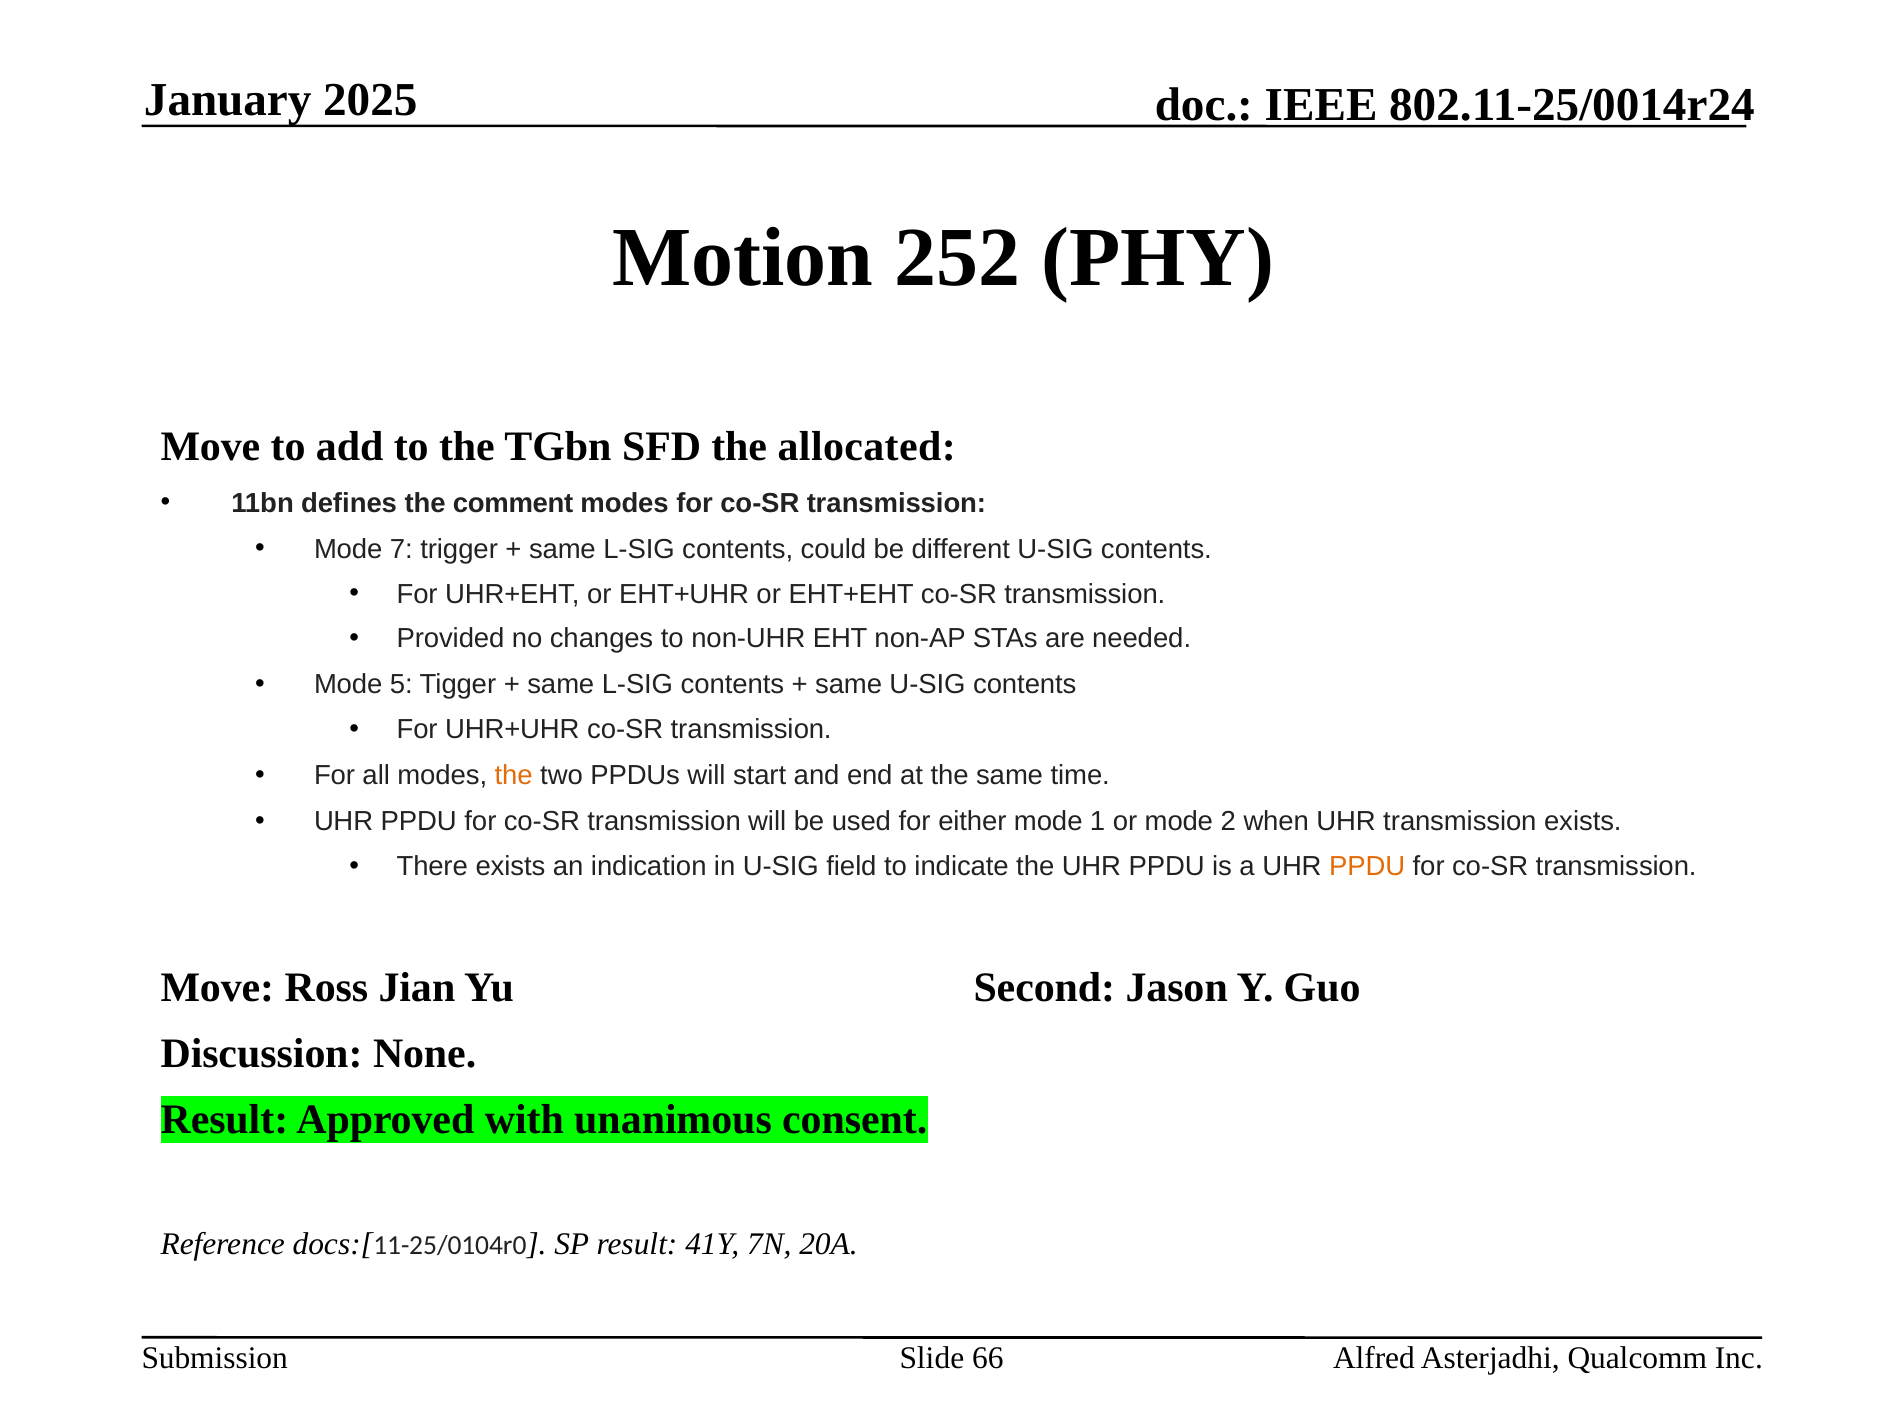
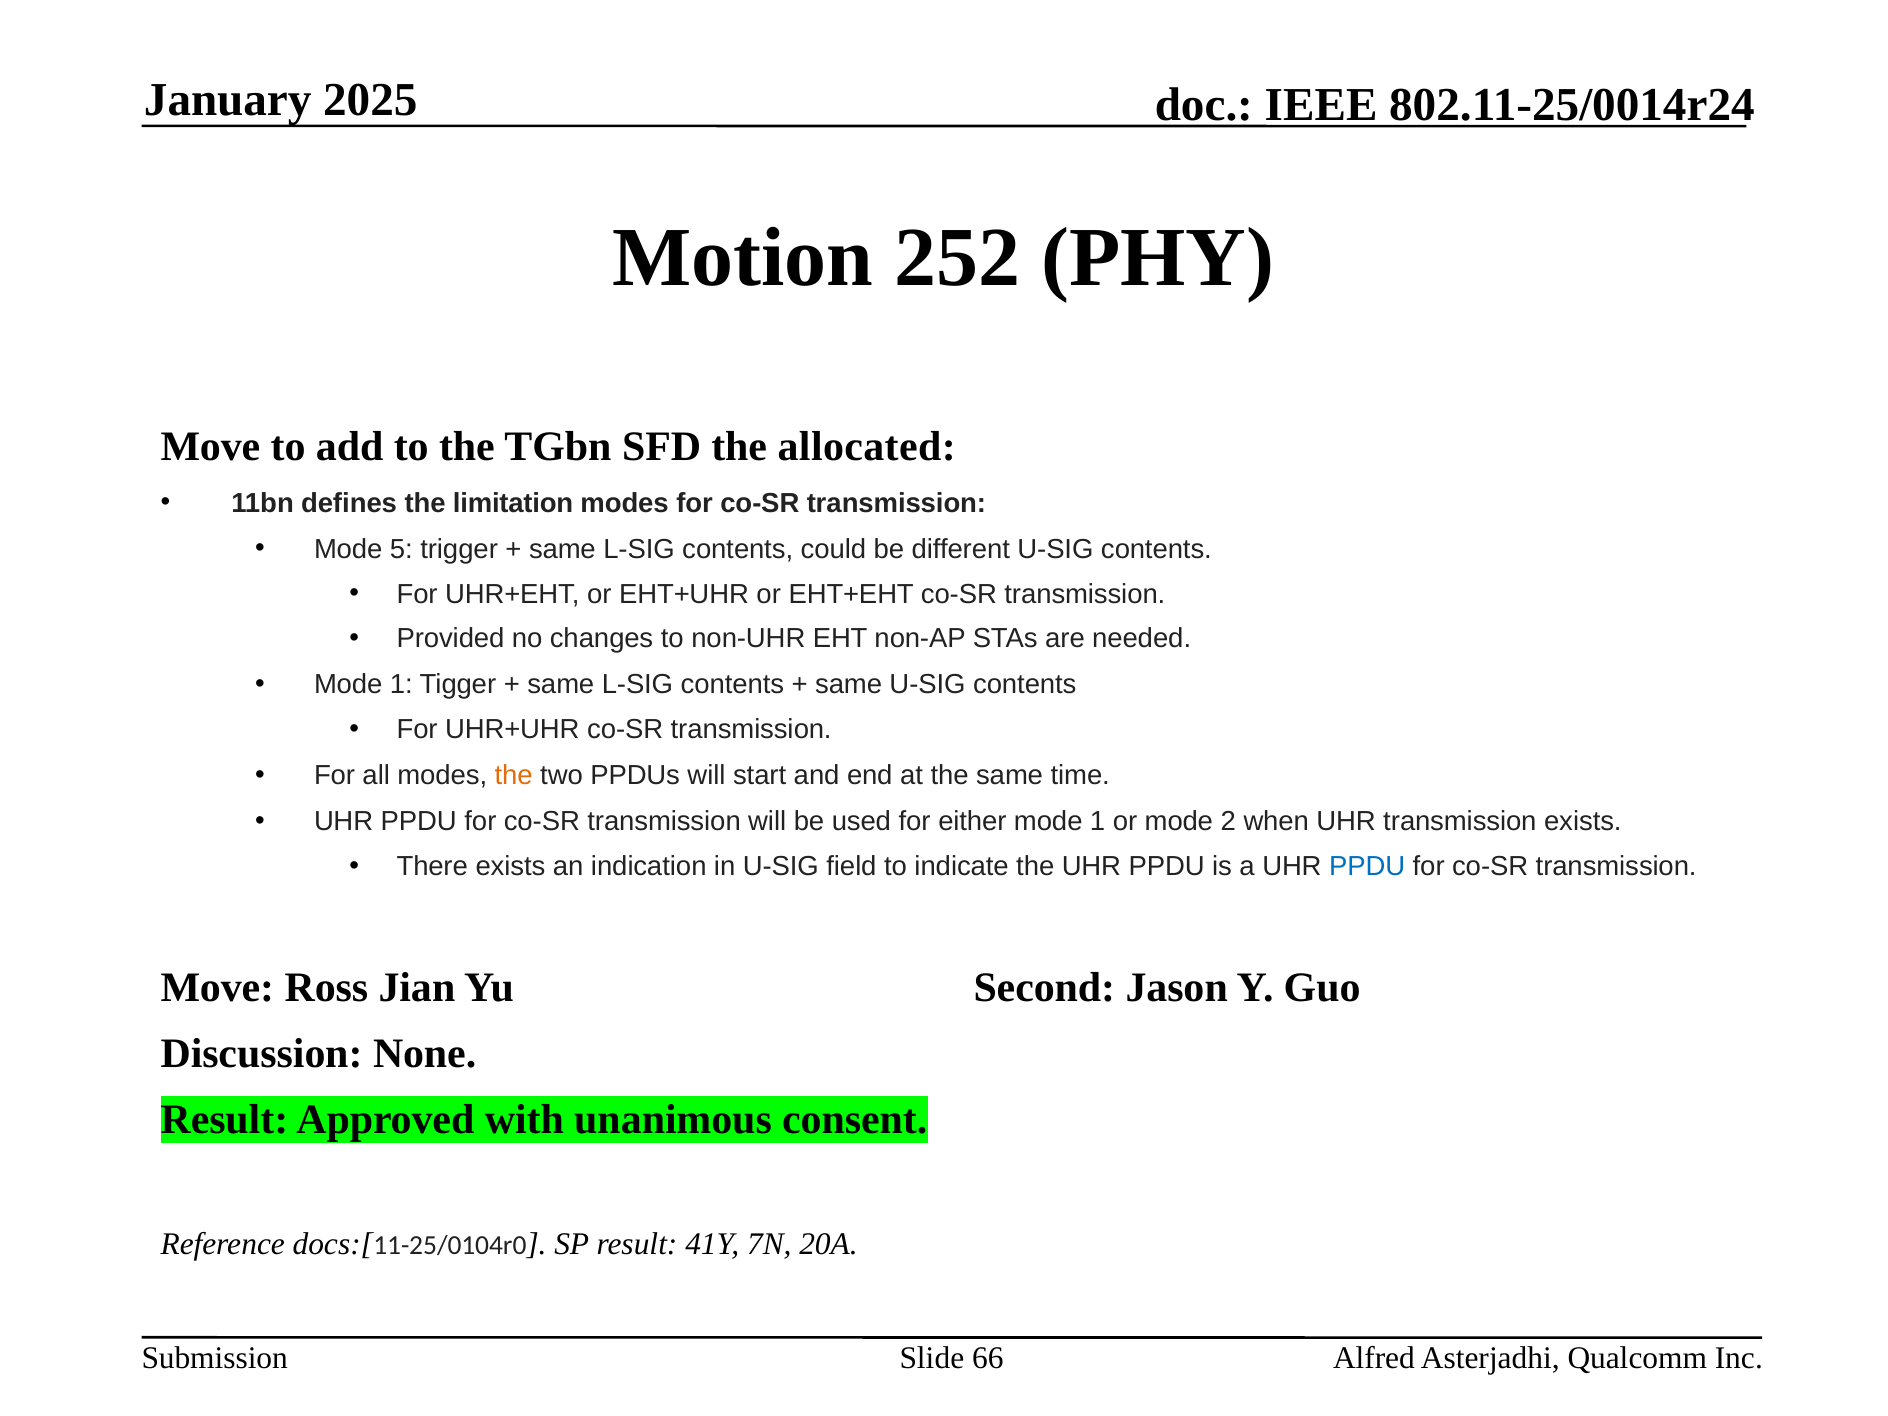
comment: comment -> limitation (513, 503)
7: 7 -> 5 (401, 549)
5: 5 -> 1 (401, 685)
PPDU colour: orange -> blue (1367, 867)
